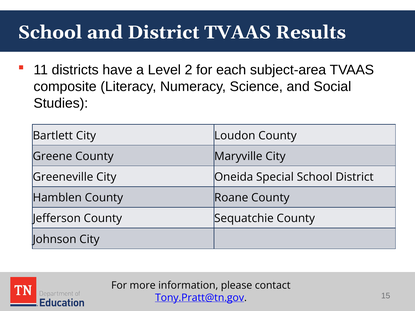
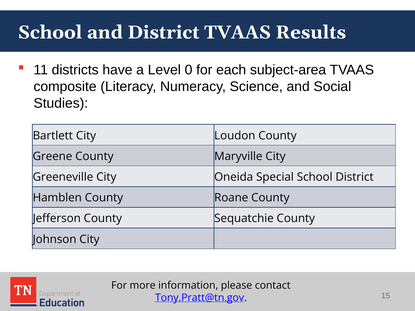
2: 2 -> 0 (189, 70)
